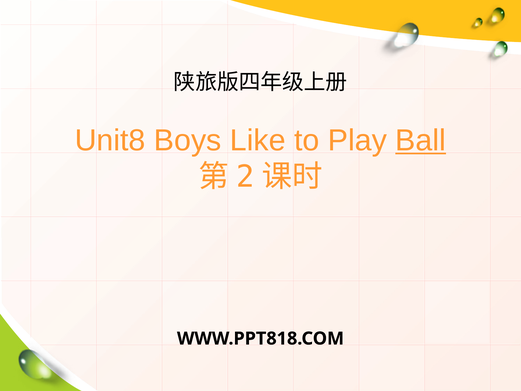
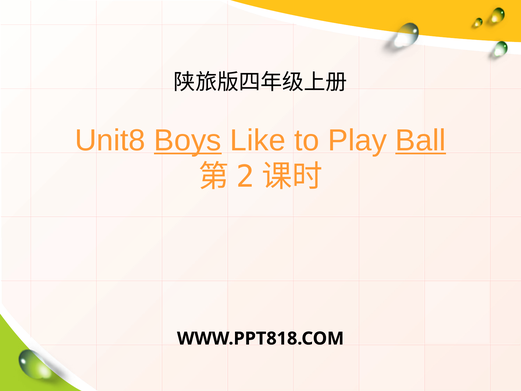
Boys underline: none -> present (188, 140)
